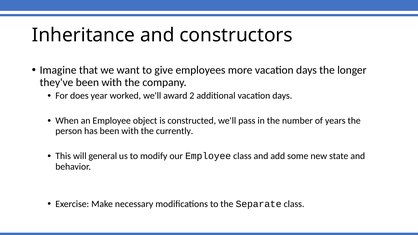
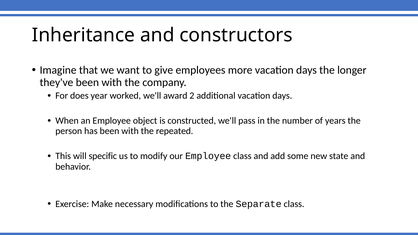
currently: currently -> repeated (175, 131)
general: general -> specific (103, 156)
